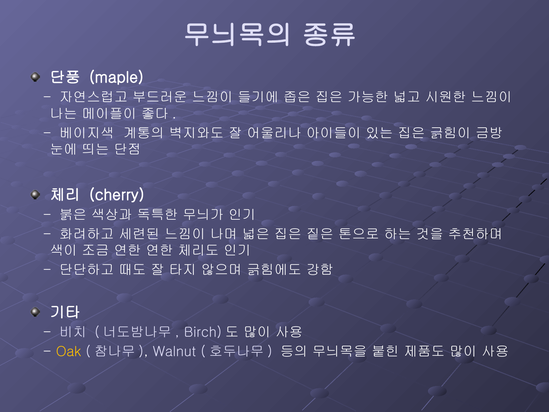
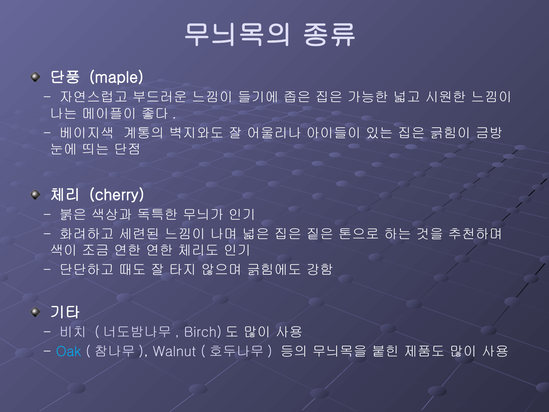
Oak colour: yellow -> light blue (68, 351)
